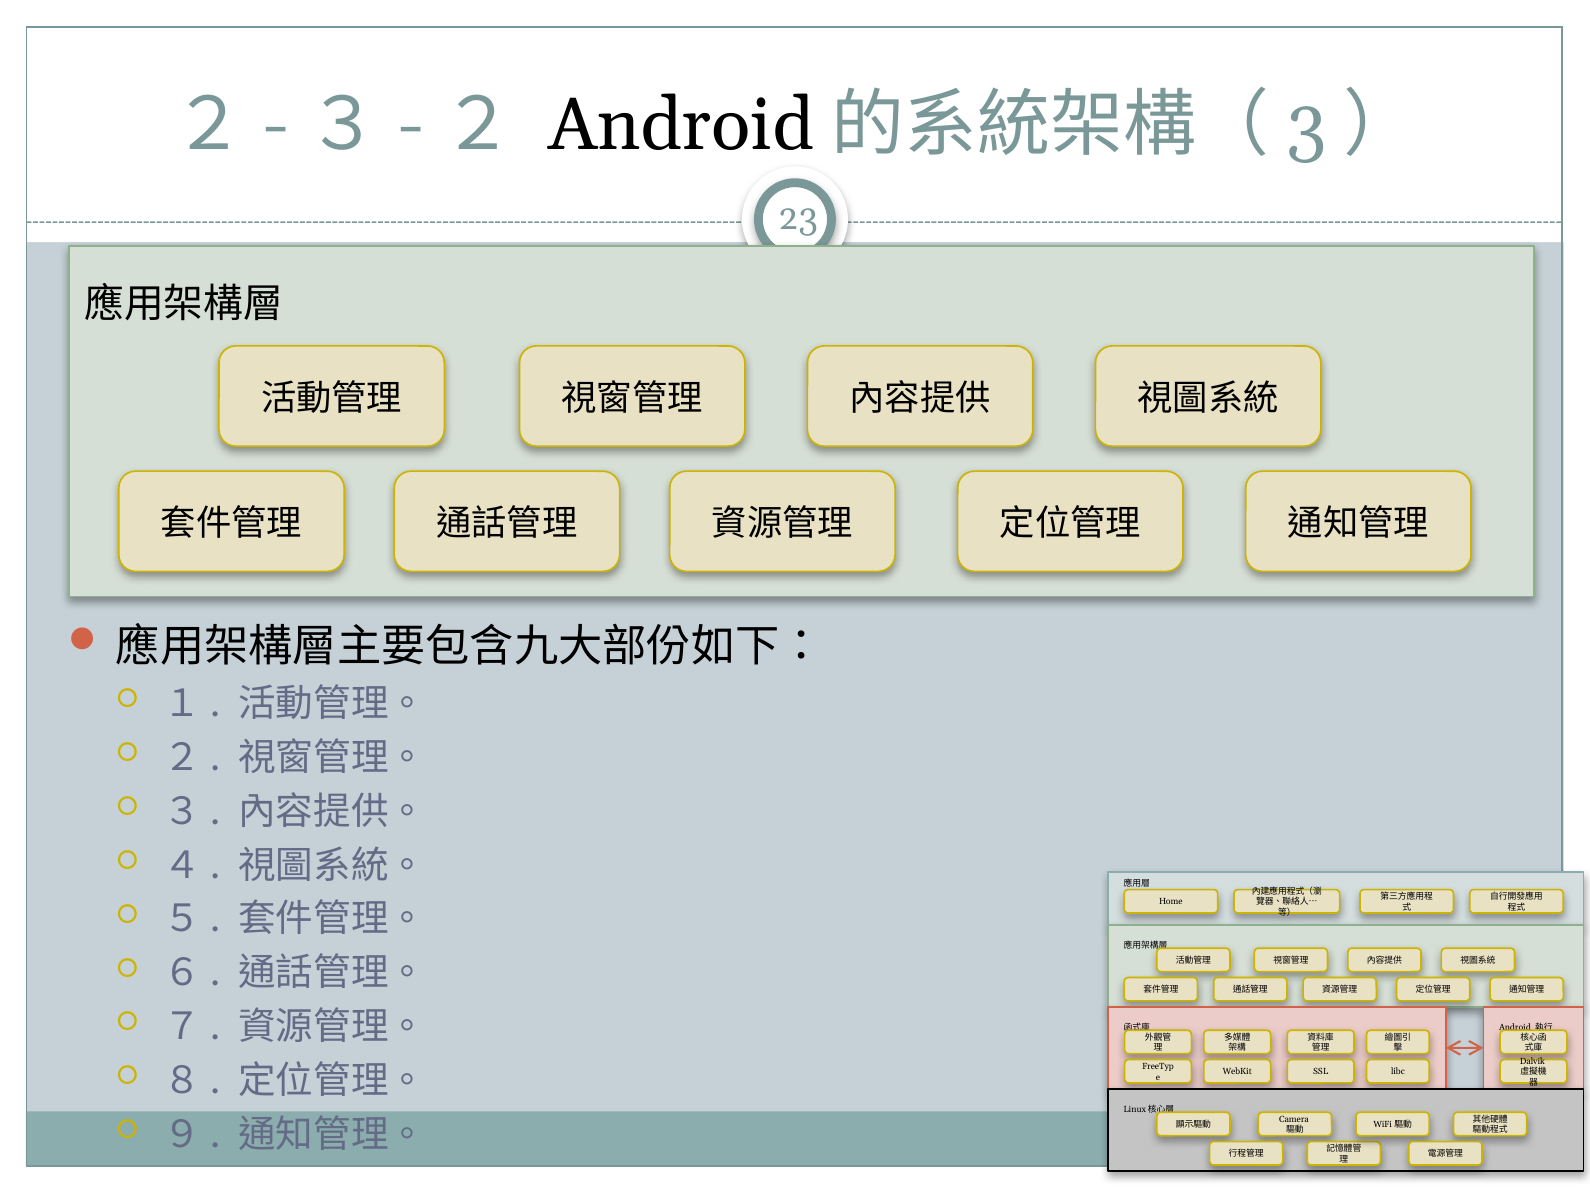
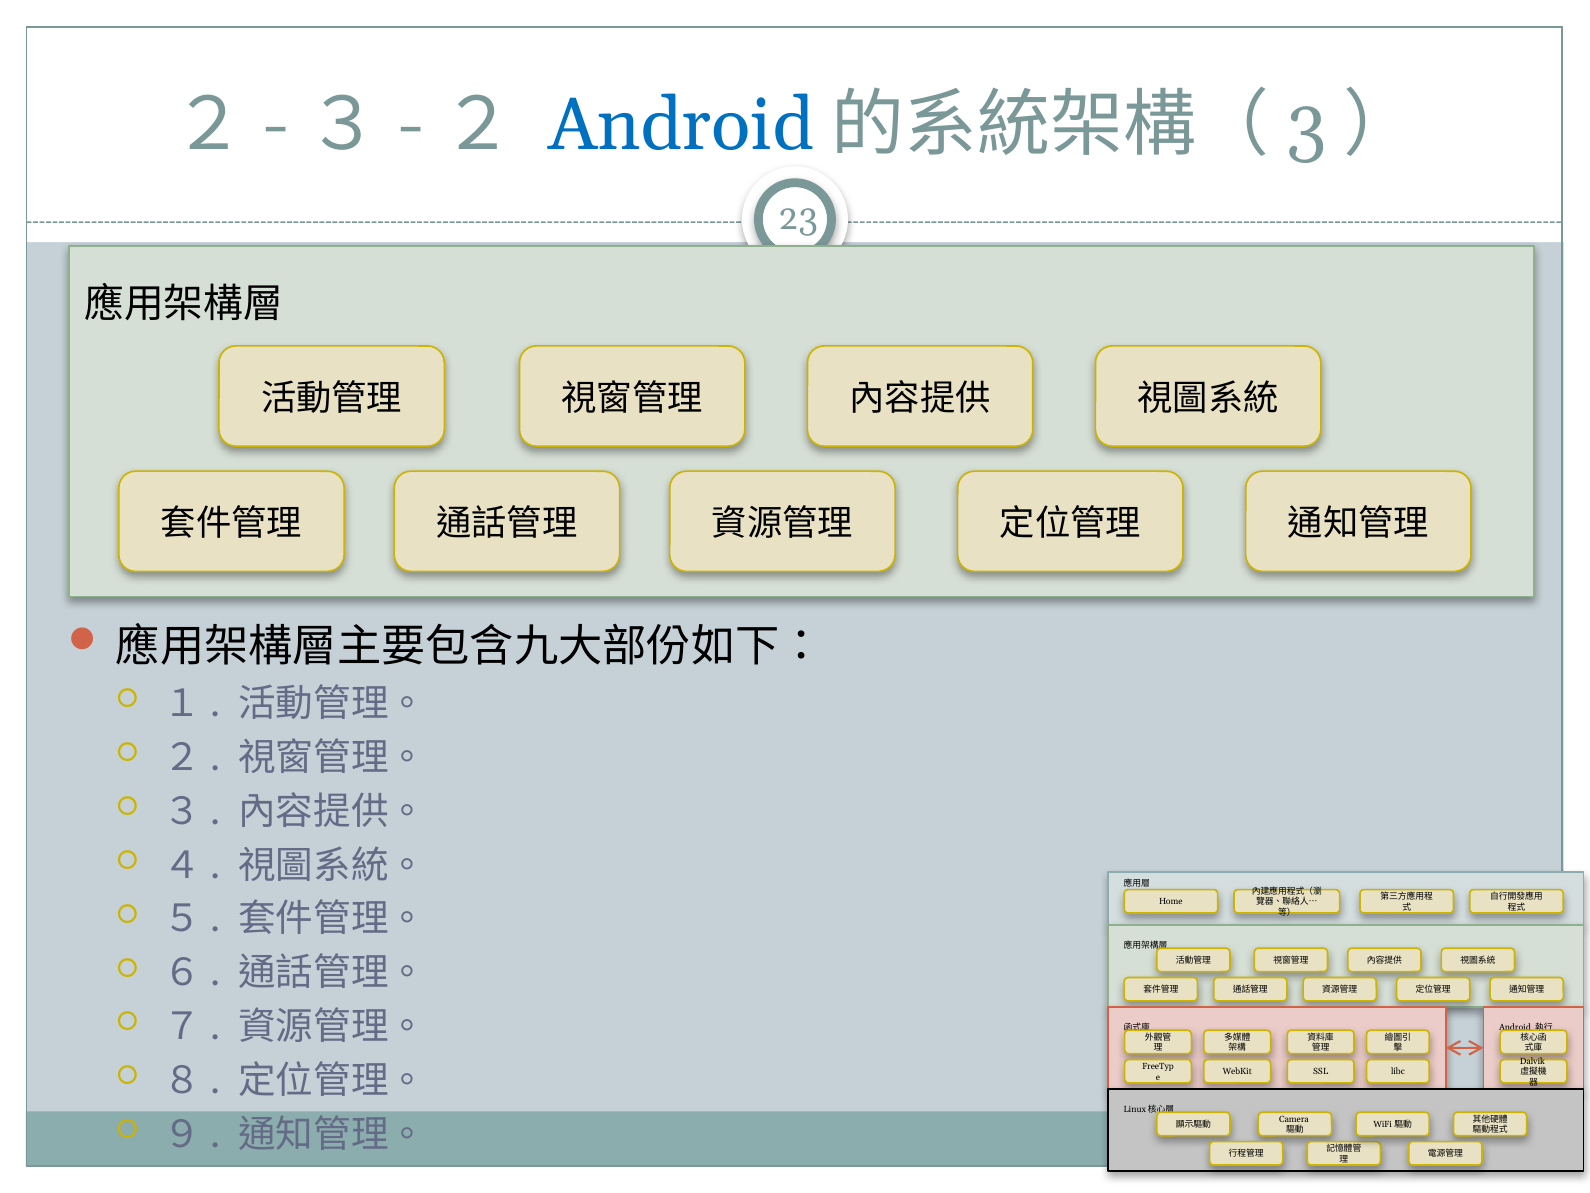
Android colour: black -> blue (681, 125)
